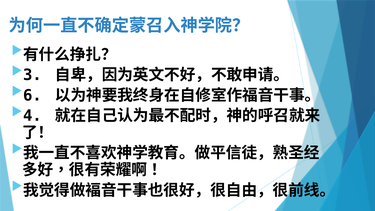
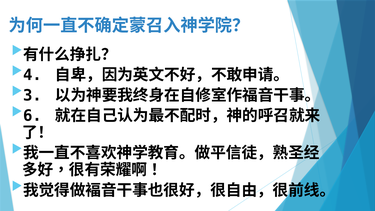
3: 3 -> 4 (32, 75)
6: 6 -> 3 (32, 95)
4: 4 -> 6 (32, 116)
